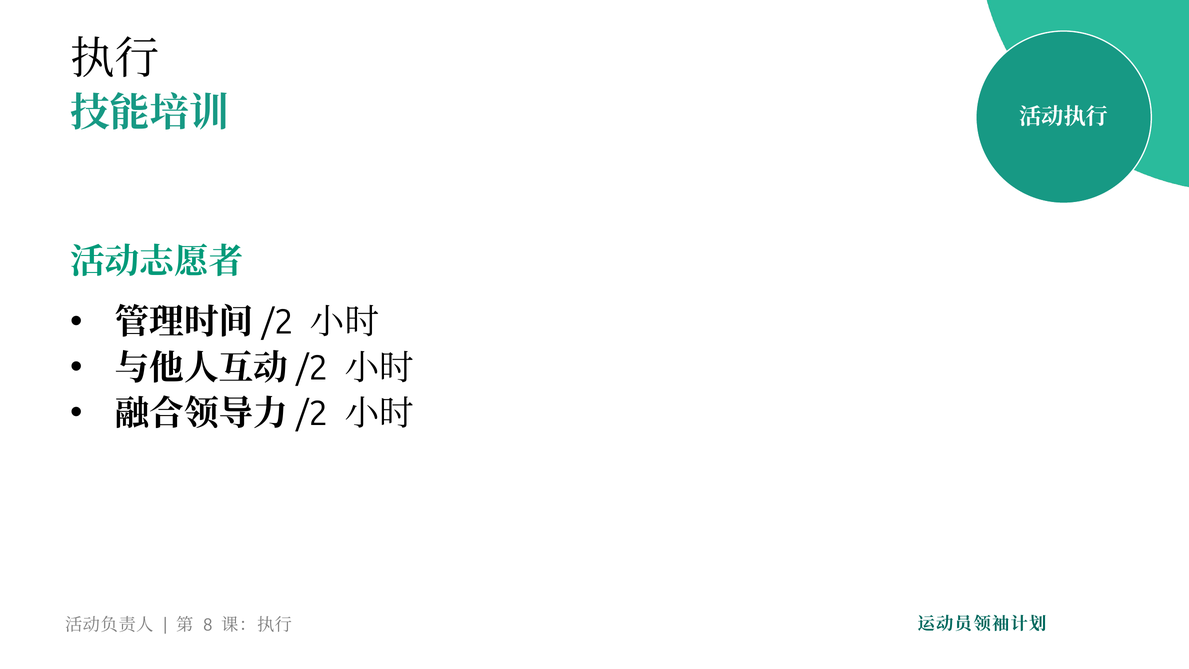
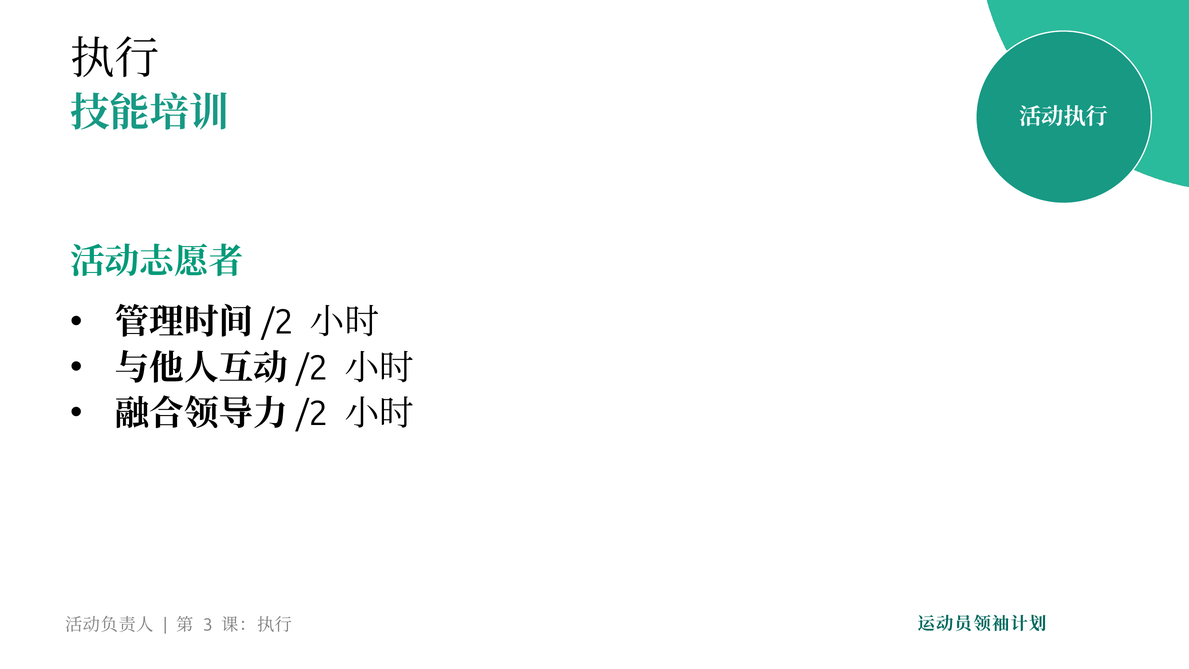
8: 8 -> 3 (208, 625)
